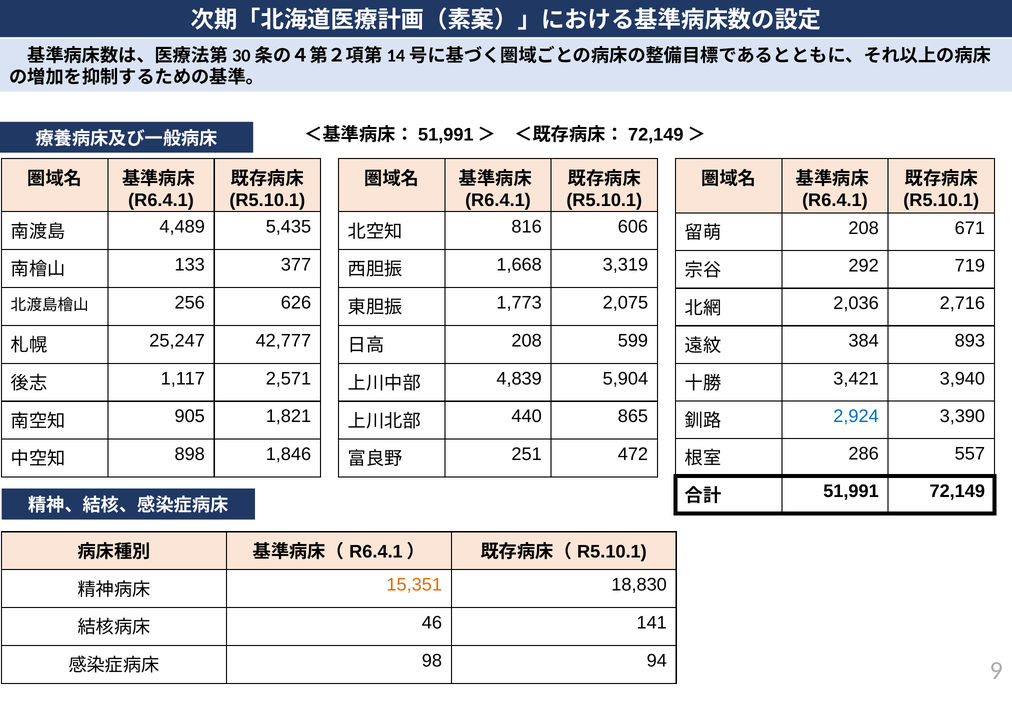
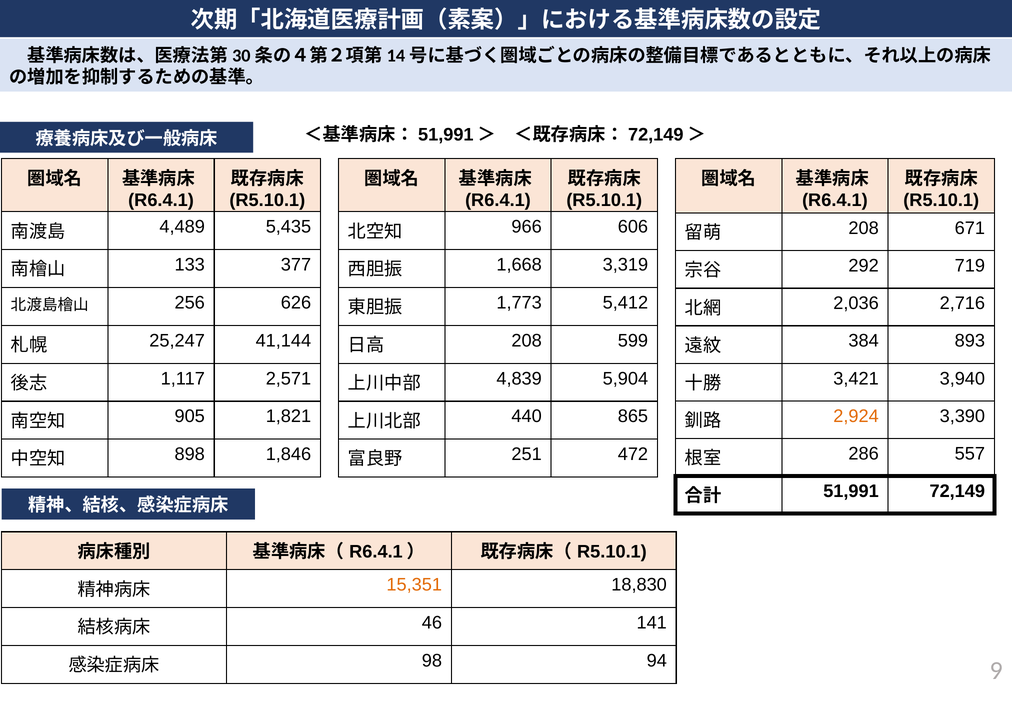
816: 816 -> 966 (527, 227)
2,075: 2,075 -> 5,412 (625, 303)
42,777: 42,777 -> 41,144 (283, 340)
2,924 colour: blue -> orange (856, 416)
